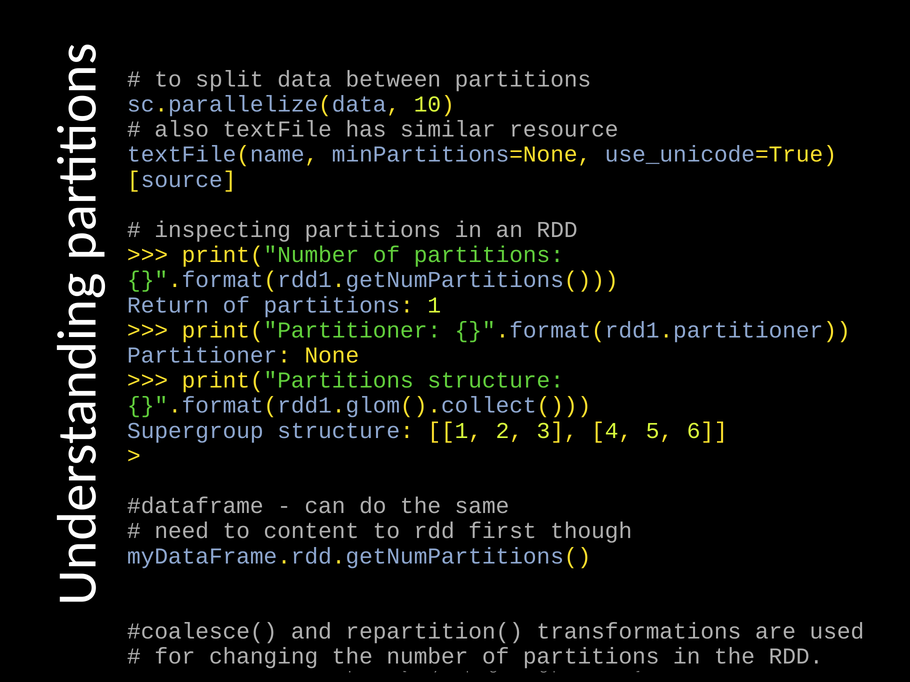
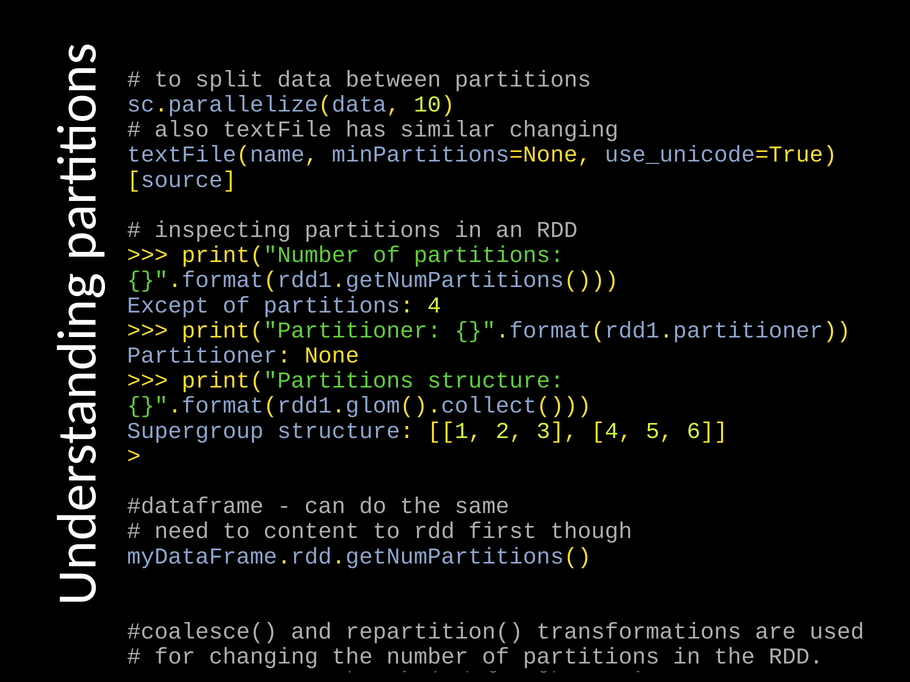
similar resource: resource -> changing (564, 129)
Return: Return -> Except (168, 305)
partitions 1: 1 -> 4 (434, 305)
